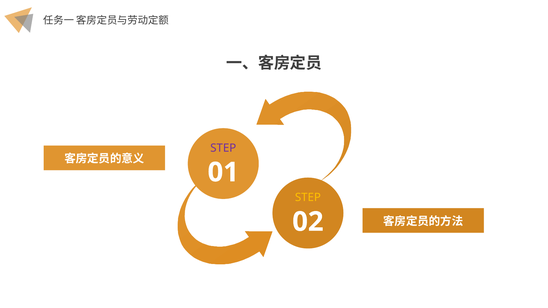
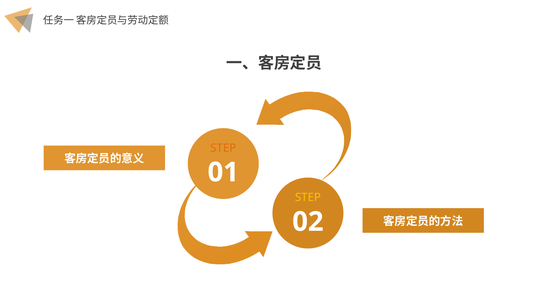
STEP colour: purple -> orange (223, 148)
